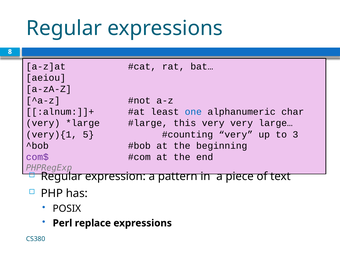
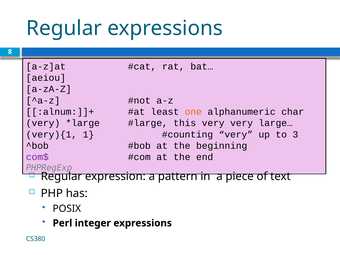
one colour: blue -> orange (193, 112)
5: 5 -> 1 (88, 134)
replace: replace -> integer (93, 223)
